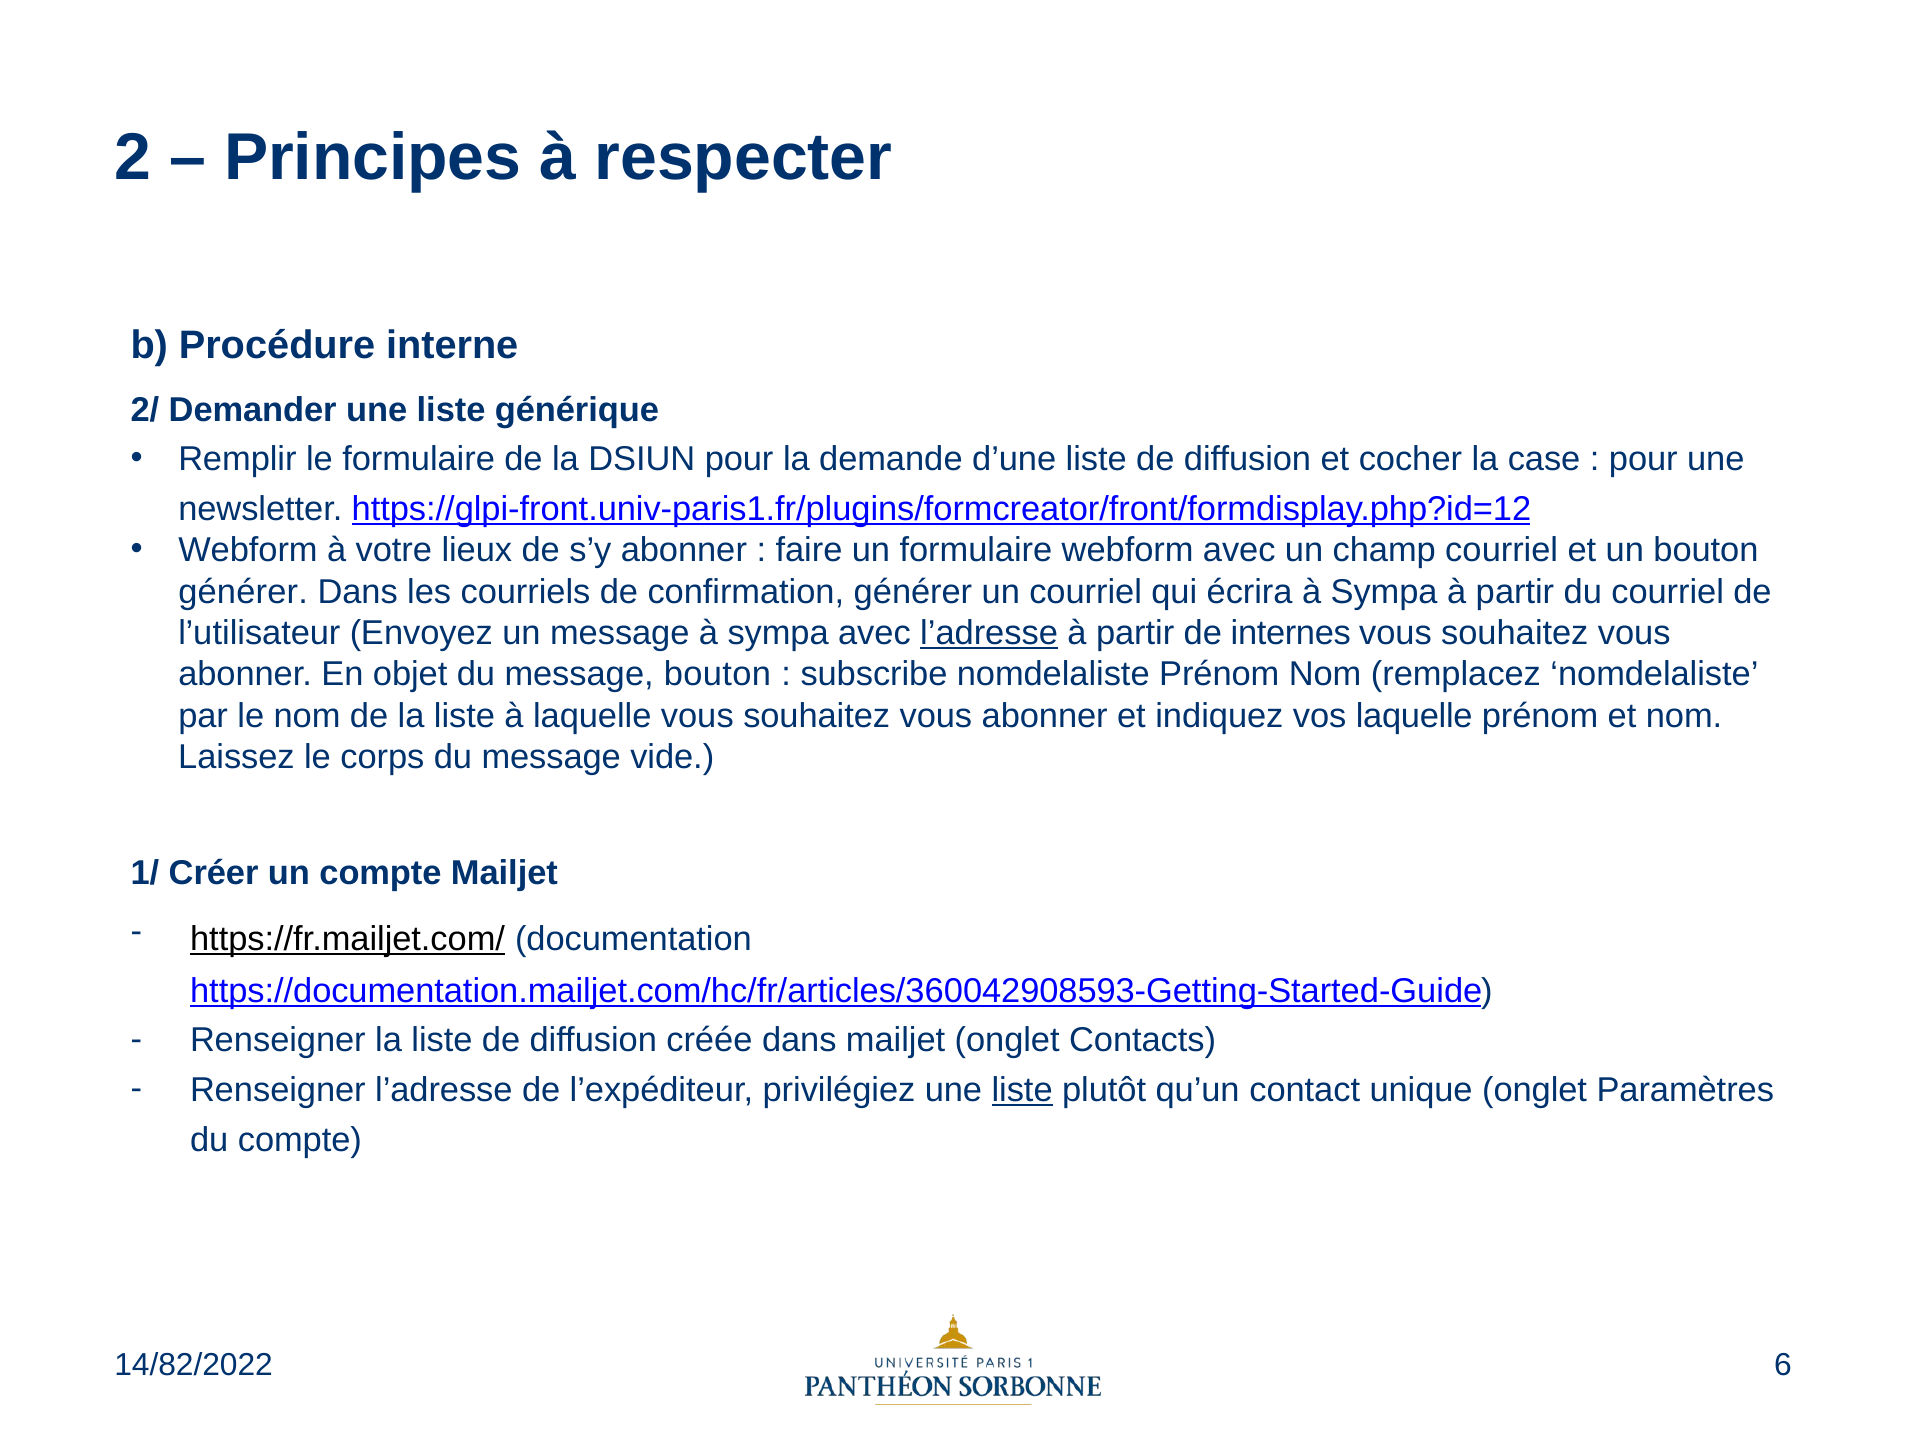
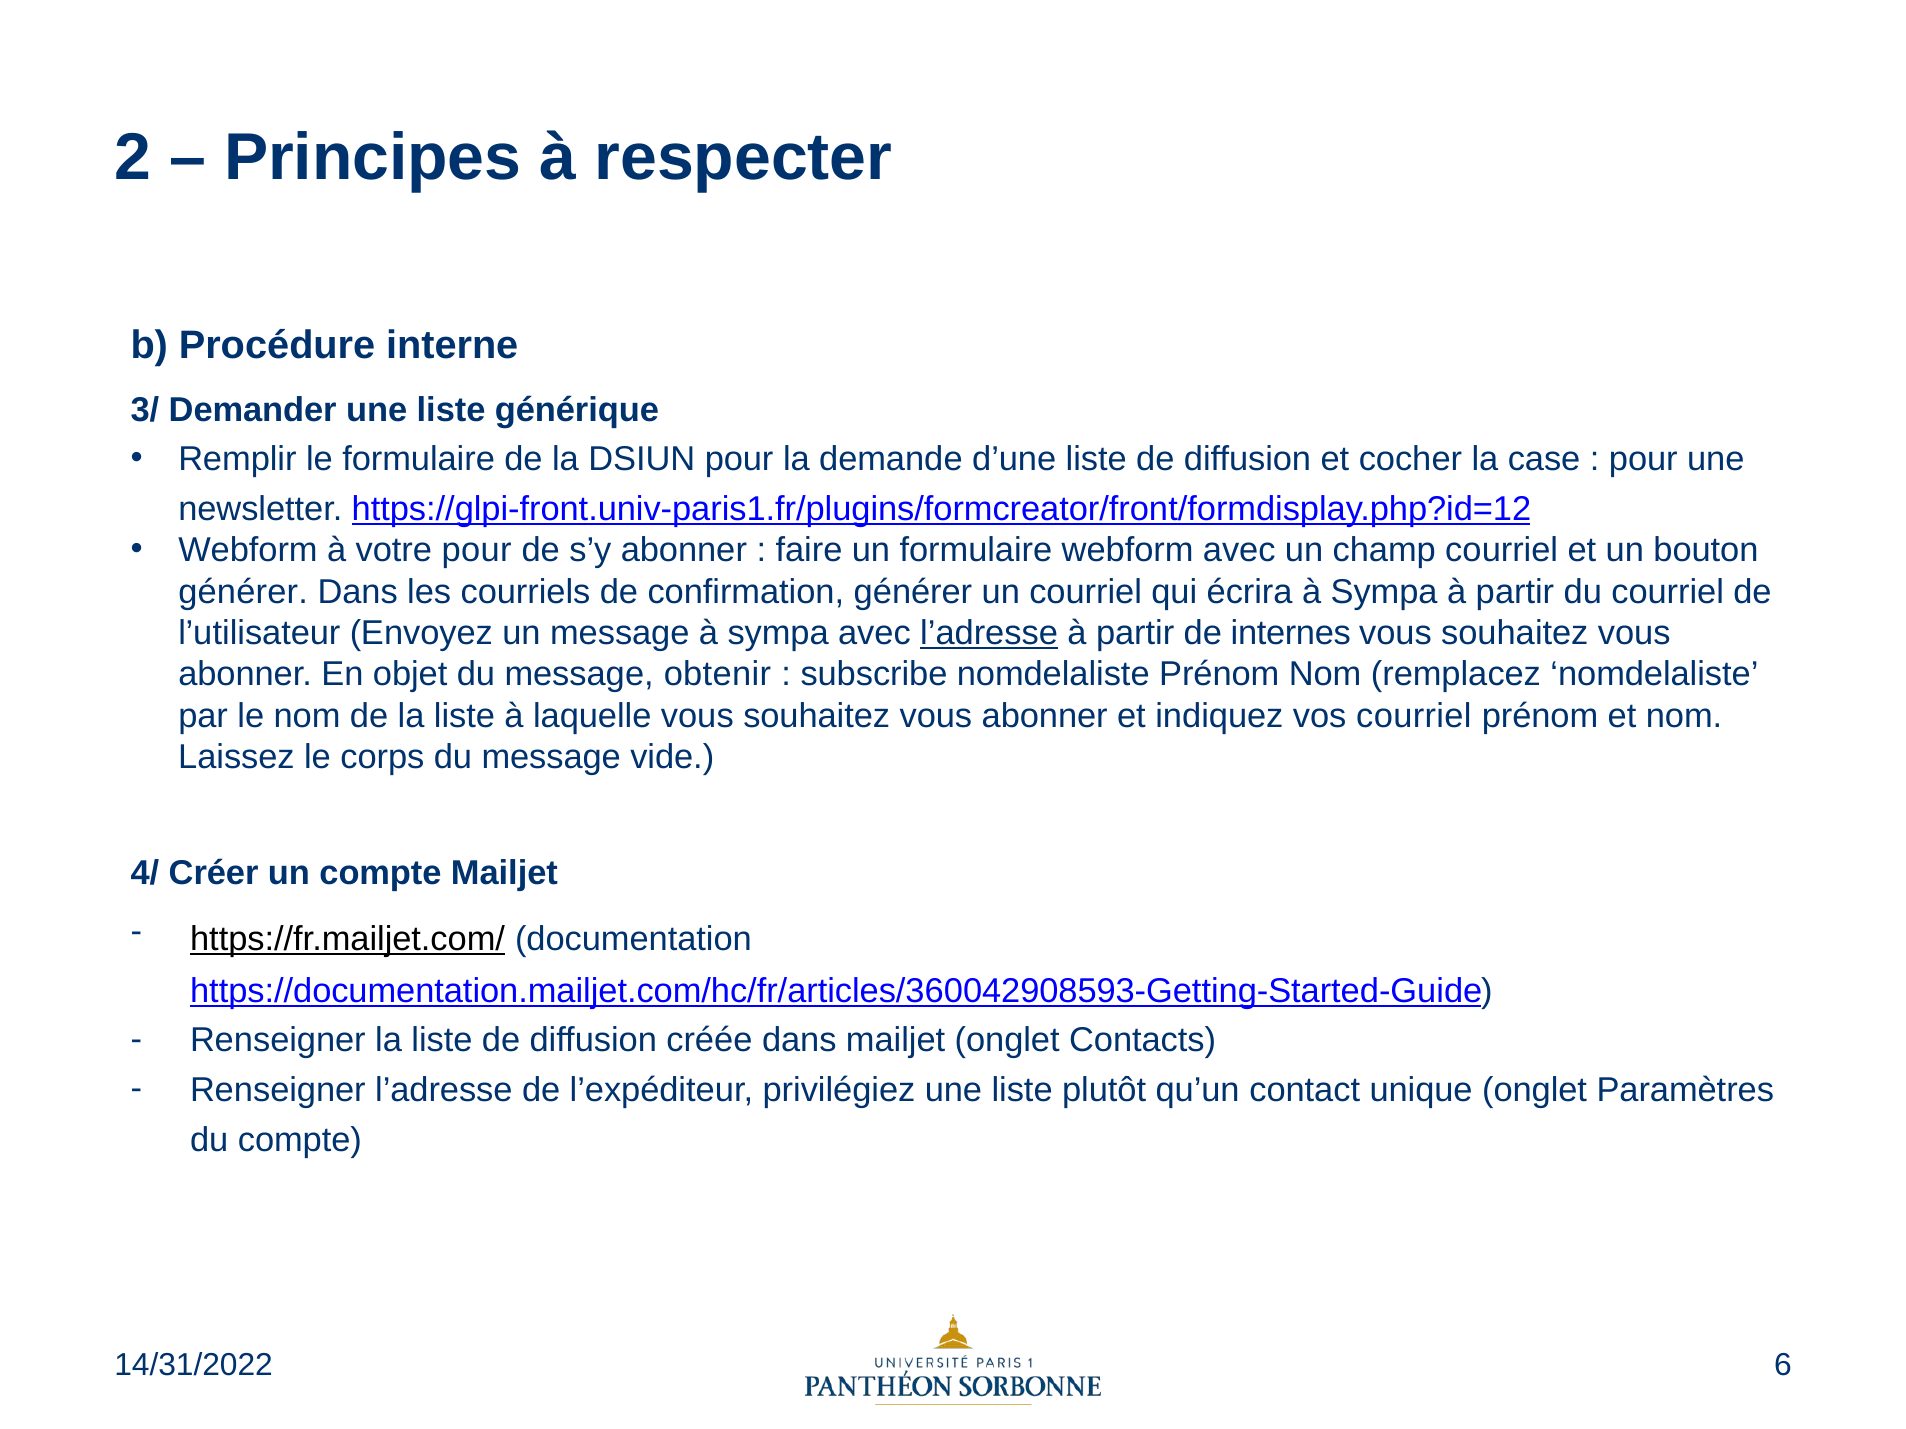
2/: 2/ -> 3/ (145, 410)
votre lieux: lieux -> pour (477, 551)
message bouton: bouton -> obtenir (717, 675)
vos laquelle: laquelle -> courriel (1414, 716)
1/: 1/ -> 4/ (145, 873)
liste underline: present -> none (1022, 1091)
14/82/2022: 14/82/2022 -> 14/31/2022 (194, 1365)
